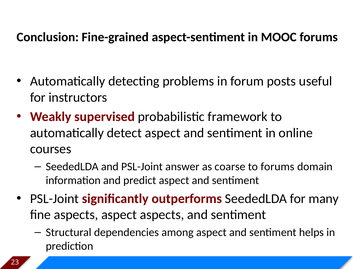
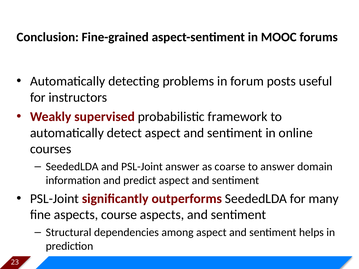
to forums: forums -> answer (277, 167)
aspects aspect: aspect -> course (119, 215)
